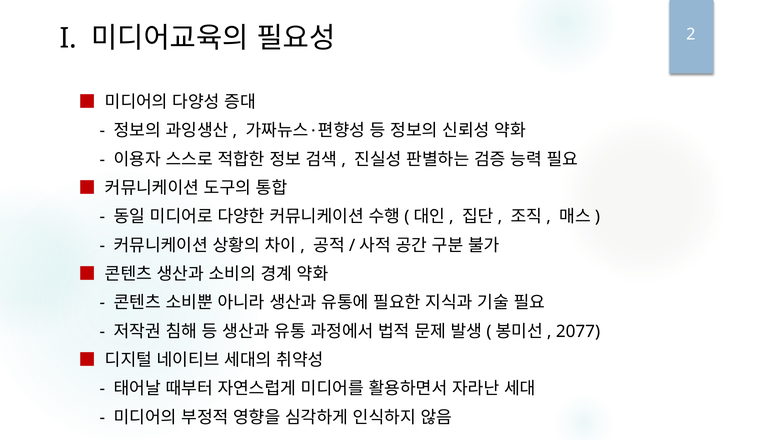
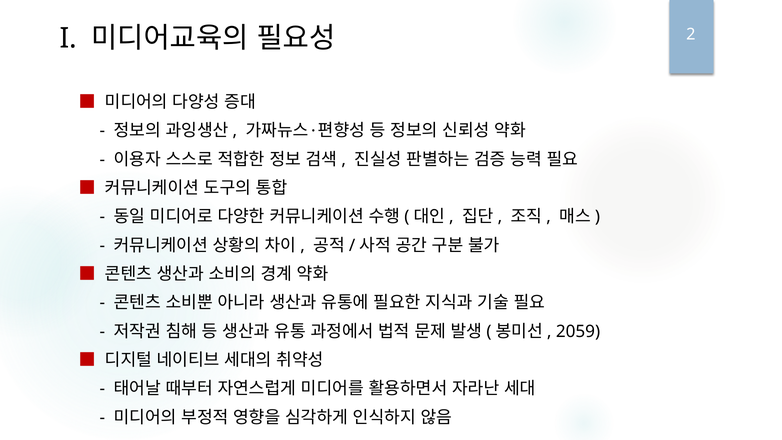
2077: 2077 -> 2059 (578, 331)
